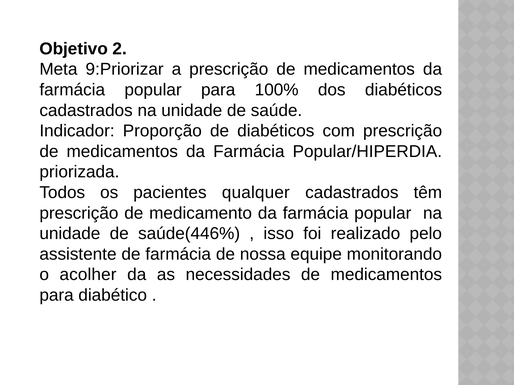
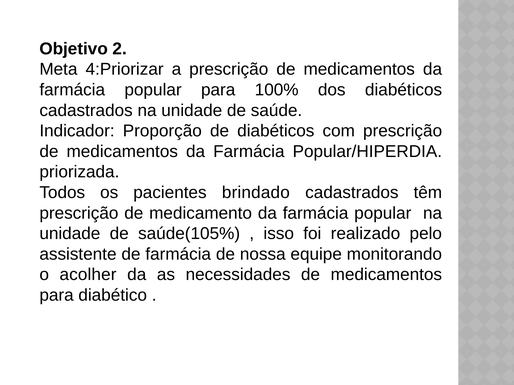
9:Priorizar: 9:Priorizar -> 4:Priorizar (125, 69)
qualquer: qualquer -> brindado (256, 193)
saúde(446%: saúde(446% -> saúde(105% (189, 234)
